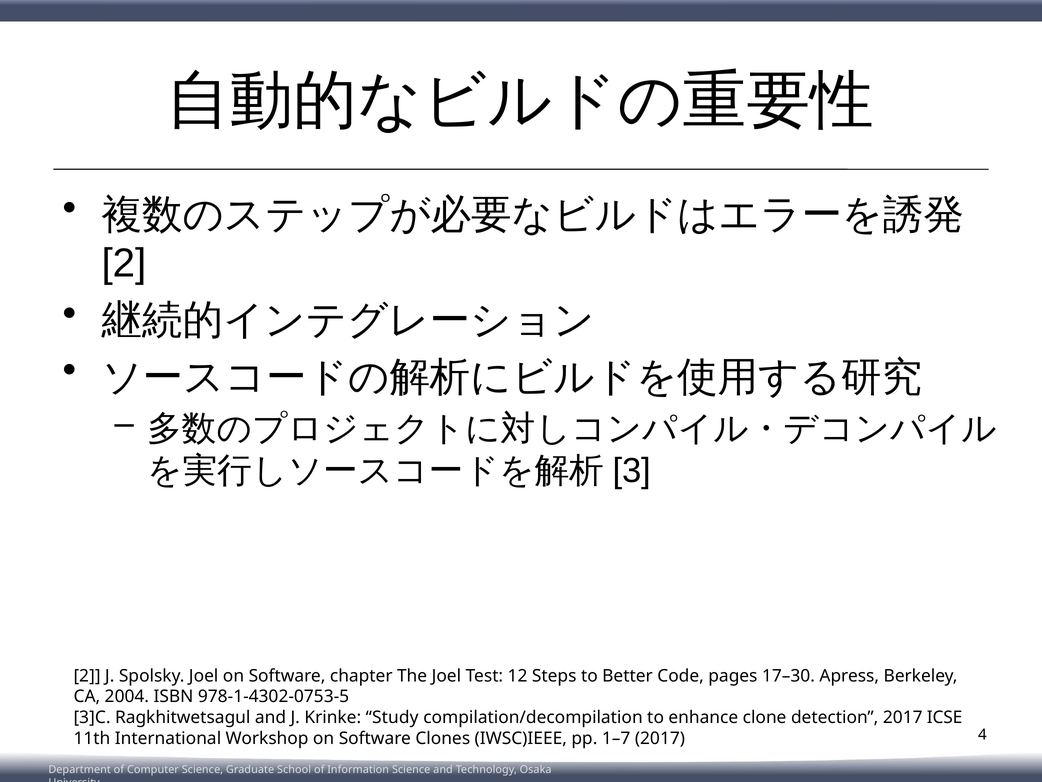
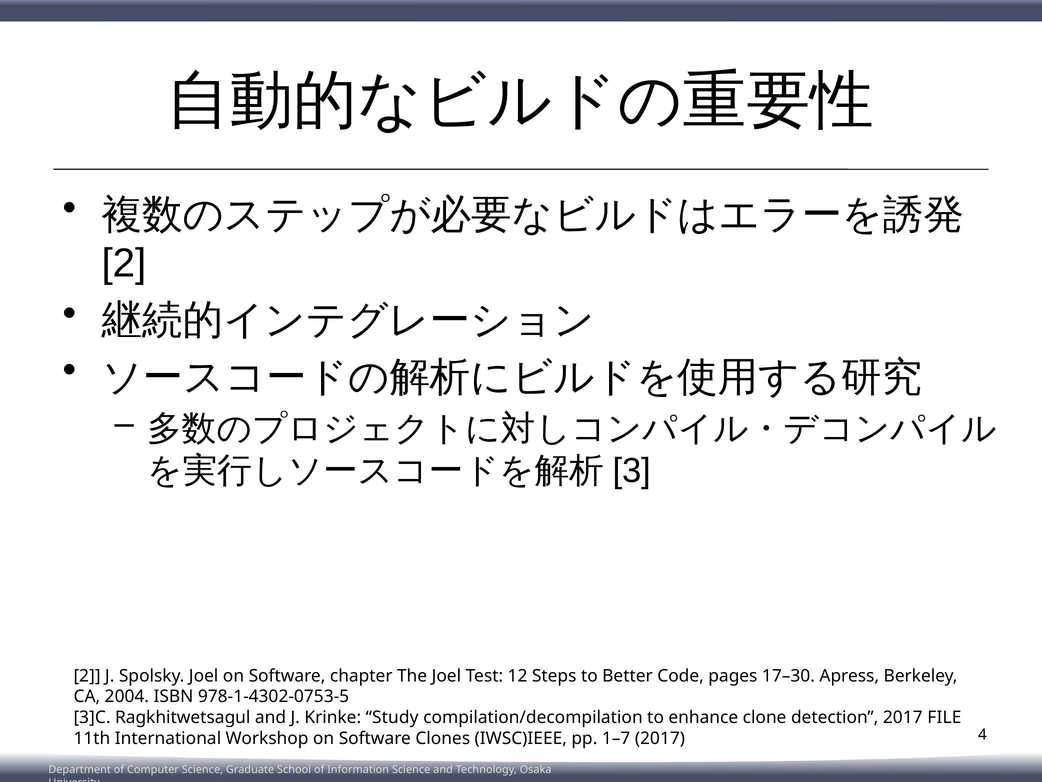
ICSE: ICSE -> FILE (944, 717)
